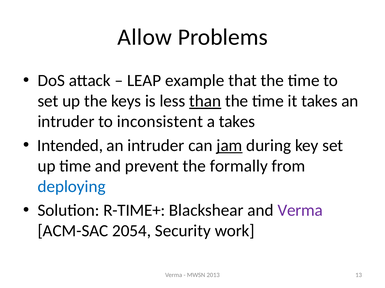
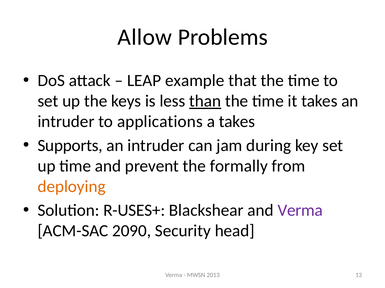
inconsistent: inconsistent -> applications (160, 122)
Intended: Intended -> Supports (70, 146)
jam underline: present -> none (229, 146)
deploying colour: blue -> orange (72, 187)
R-TIME+: R-TIME+ -> R-USES+ (134, 211)
2054: 2054 -> 2090 (132, 231)
work: work -> head (235, 231)
